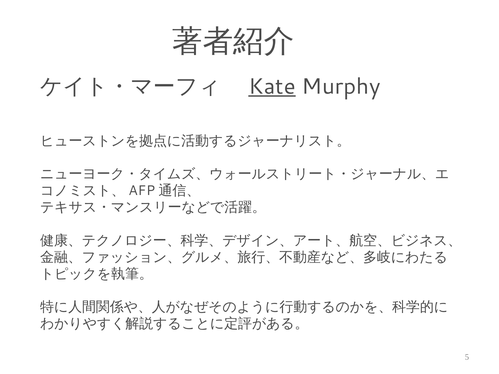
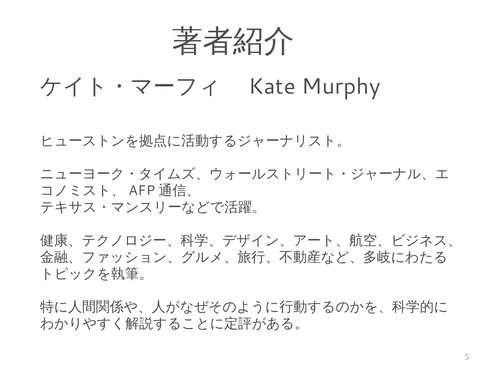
Kate underline: present -> none (272, 87)
